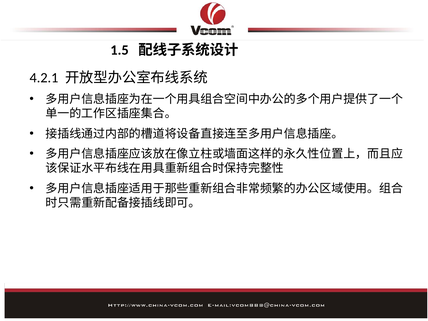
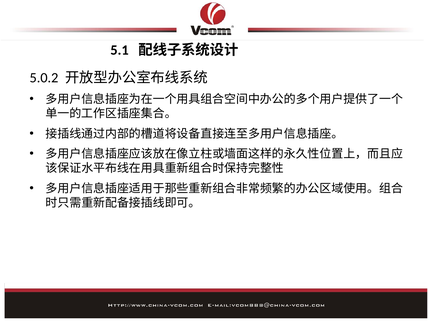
1.5: 1.5 -> 5.1 (120, 50)
4.2.1: 4.2.1 -> 5.0.2 (44, 78)
